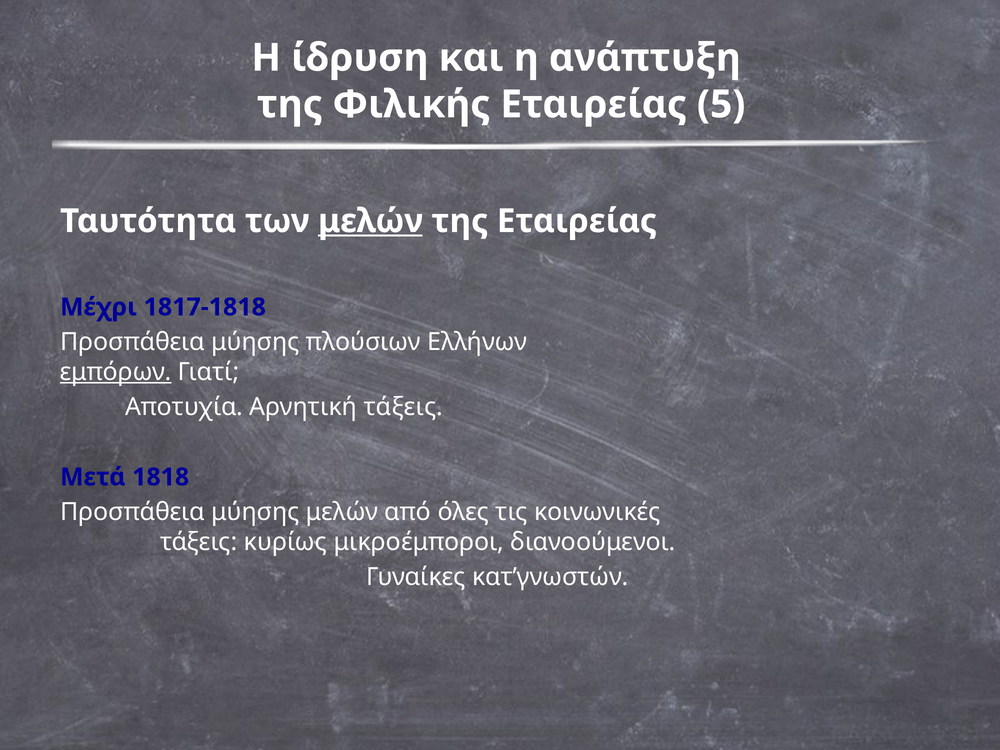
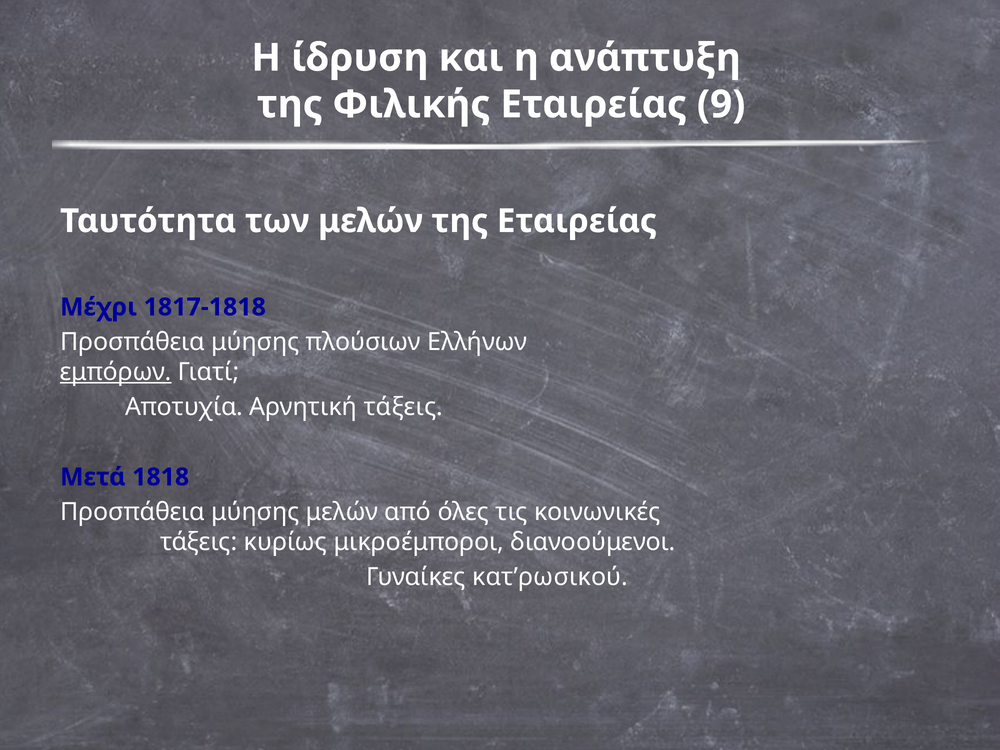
5: 5 -> 9 (721, 105)
μελών underline: present -> none (371, 221)
κατ’γνωστών: κατ’γνωστών -> κατ’ρωσικού (550, 577)
